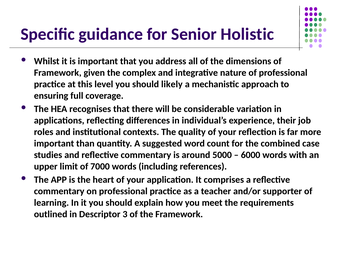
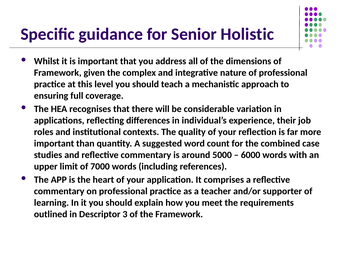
likely: likely -> teach (172, 84)
